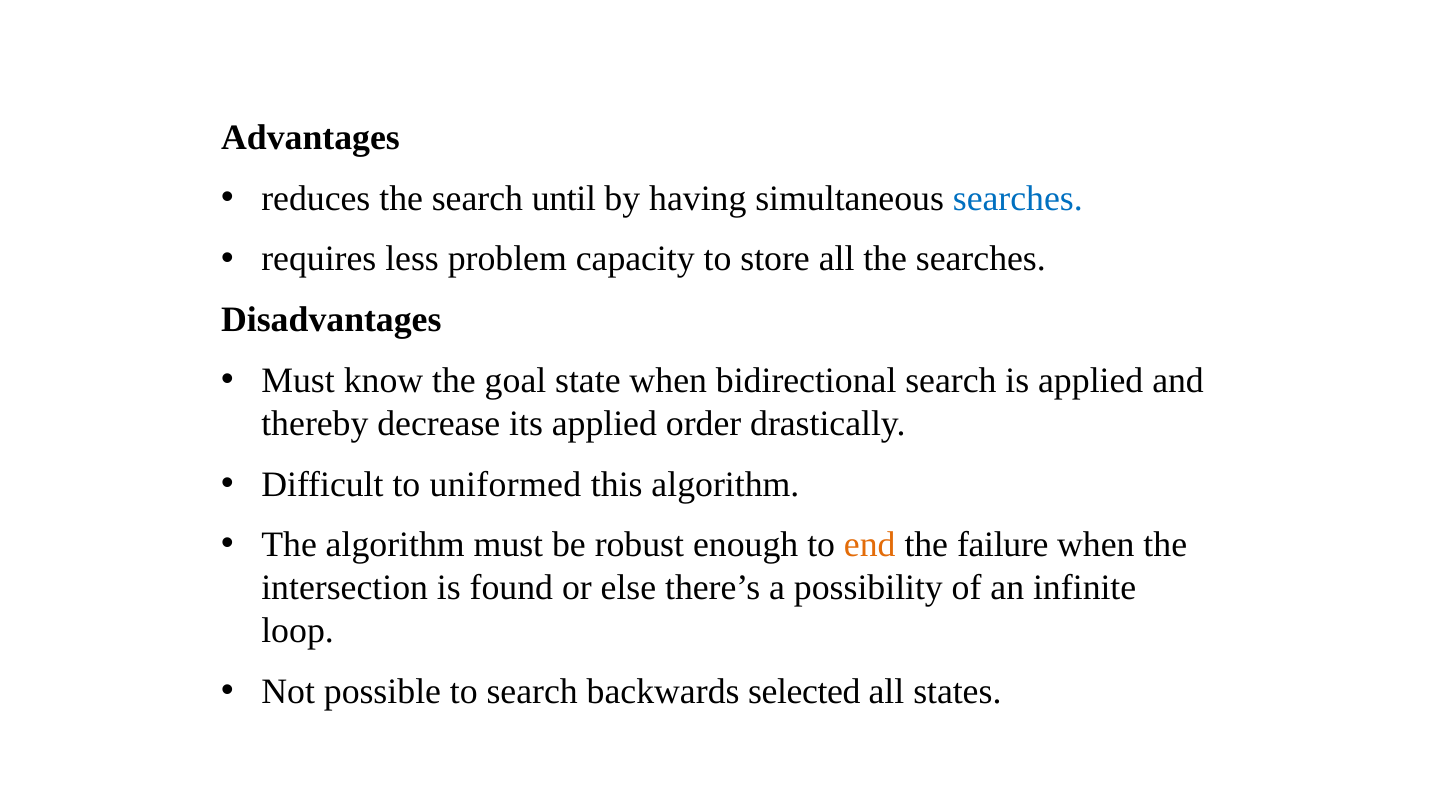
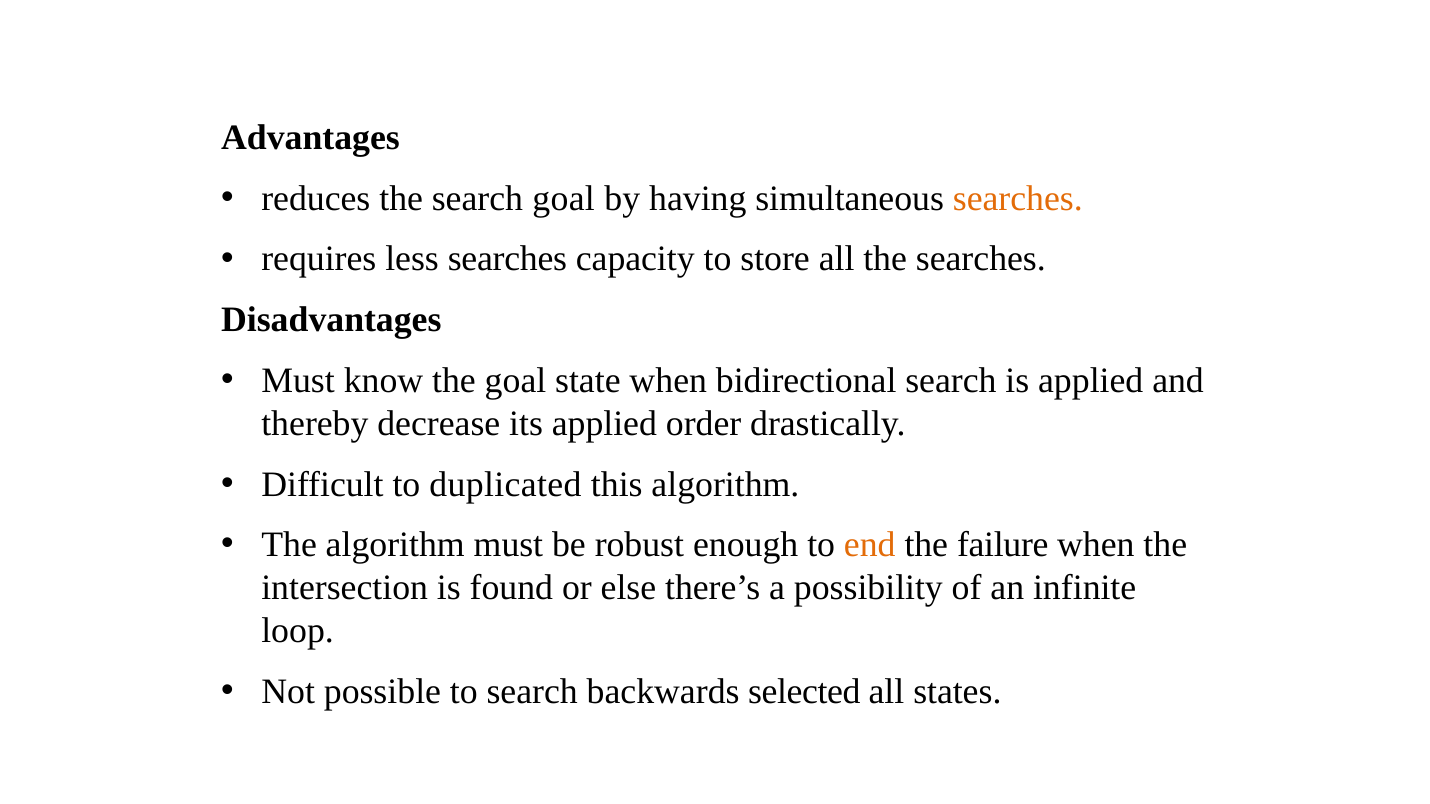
search until: until -> goal (564, 199)
searches colour: blue -> orange (1018, 199)
less problem: problem -> searches (507, 259)
uniformed: uniformed -> duplicated (505, 484)
